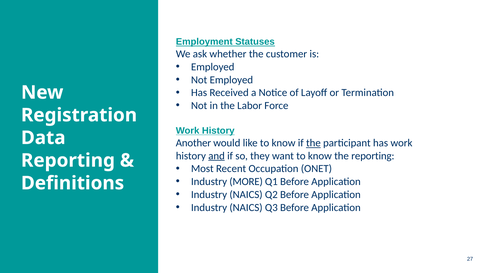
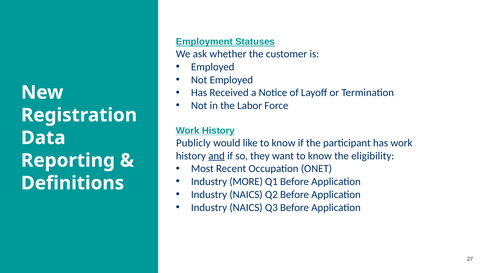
Another: Another -> Publicly (193, 143)
the underline: present -> none (313, 143)
the reporting: reporting -> eligibility (373, 156)
